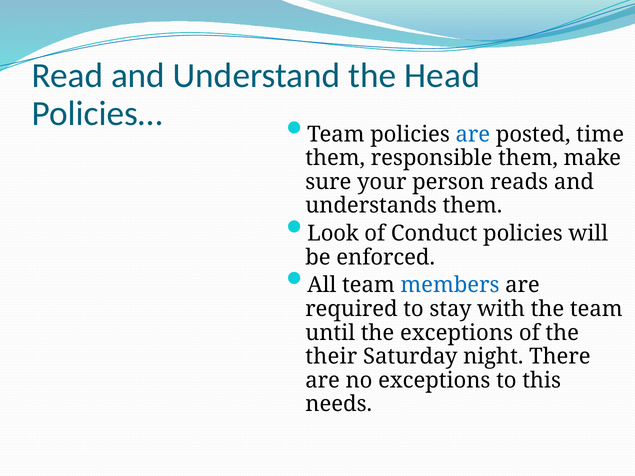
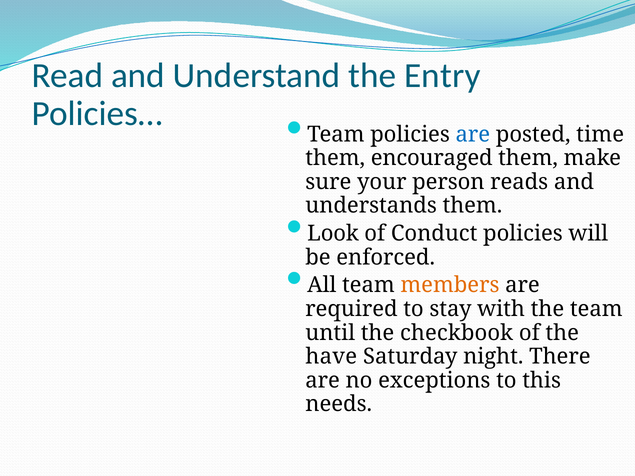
Head: Head -> Entry (442, 76)
responsible: responsible -> encouraged (432, 158)
members colour: blue -> orange (450, 285)
the exceptions: exceptions -> checkbook (457, 333)
their: their -> have (331, 357)
